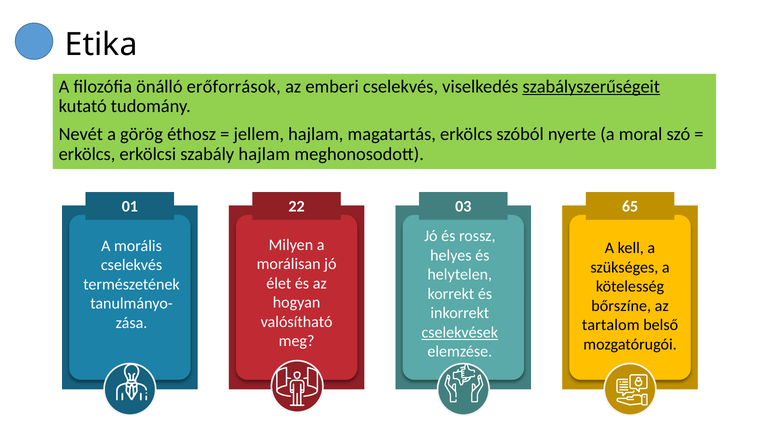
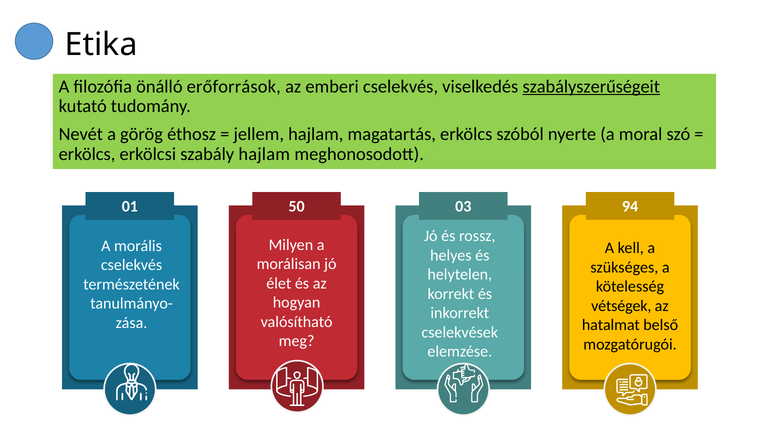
22: 22 -> 50 (297, 206)
65: 65 -> 94 (630, 206)
bőrszíne: bőrszíne -> vétségek (621, 305)
tartalom: tartalom -> hatalmat (611, 325)
cselekvések underline: present -> none (460, 332)
